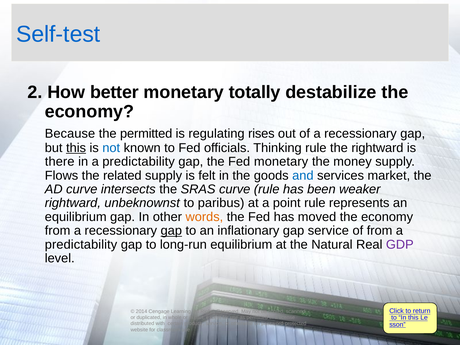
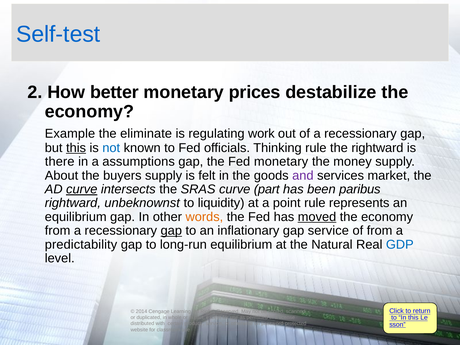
totally: totally -> prices (255, 92)
Because: Because -> Example (70, 133)
the permitted: permitted -> eliminate (146, 133)
rises: rises -> work (261, 133)
in a predictability: predictability -> assumptions (139, 162)
Flows: Flows -> About (62, 175)
related: related -> buyers (122, 175)
and colour: blue -> purple (303, 175)
curve underline: none -> present (82, 189)
curve rule: rule -> part (267, 189)
weaker: weaker -> paribus (360, 189)
paribus: paribus -> liquidity (221, 203)
moved underline: none -> present (317, 217)
GDP colour: purple -> blue (400, 245)
